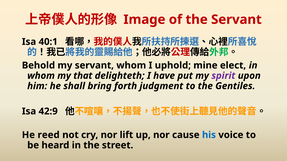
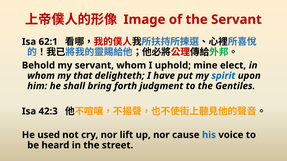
40:1: 40:1 -> 62:1 (48, 42)
spirit colour: purple -> blue (223, 76)
42:9: 42:9 -> 42:3 (48, 112)
reed: reed -> used (49, 135)
